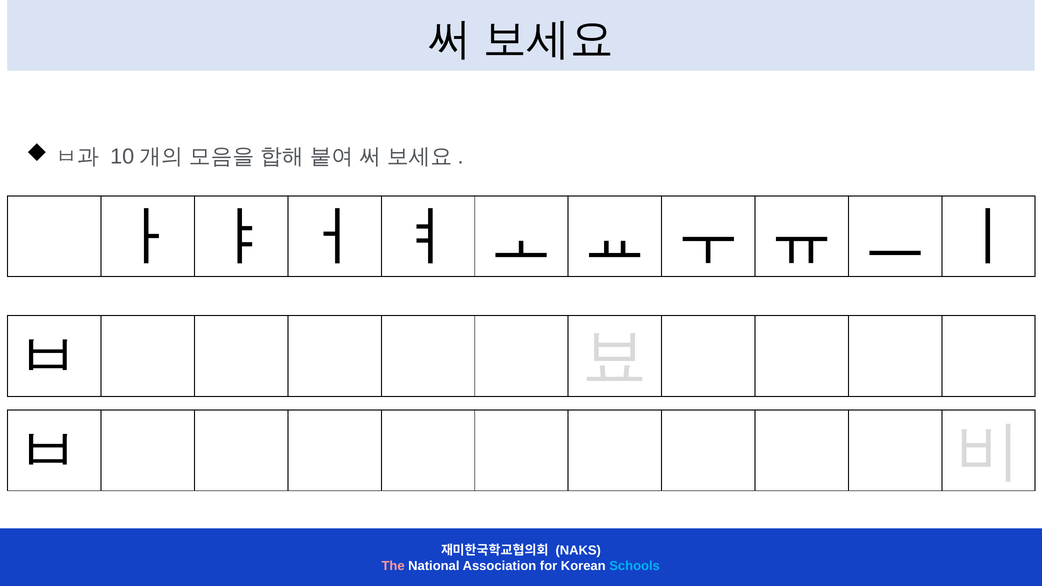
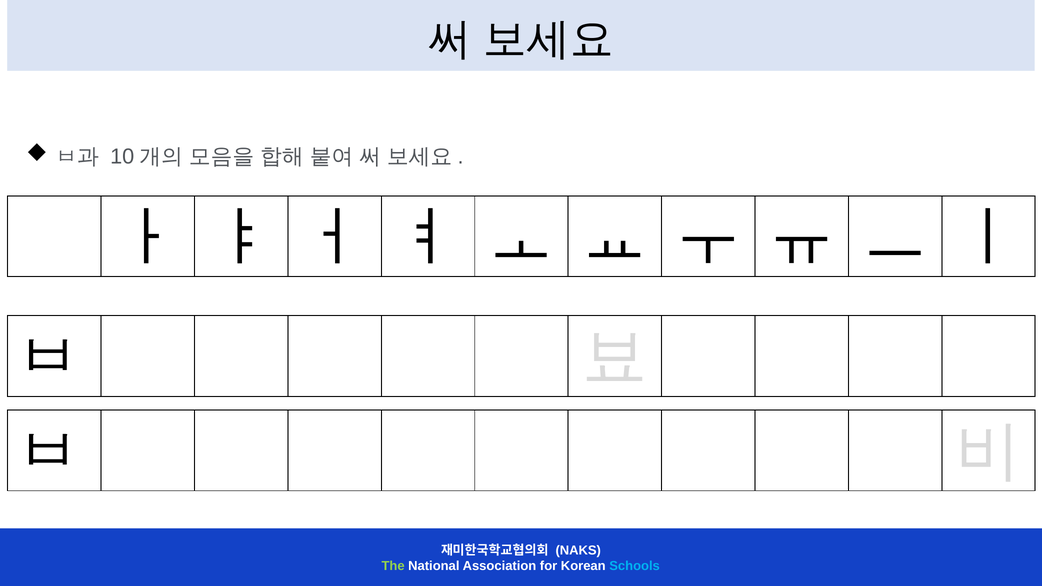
The colour: pink -> light green (393, 566)
